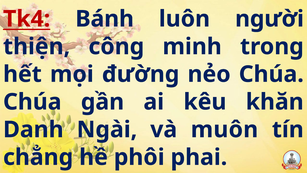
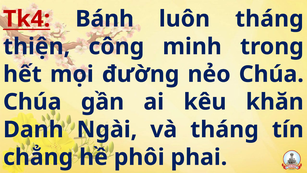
luôn người: người -> tháng (269, 19)
và muôn: muôn -> tháng (225, 129)
